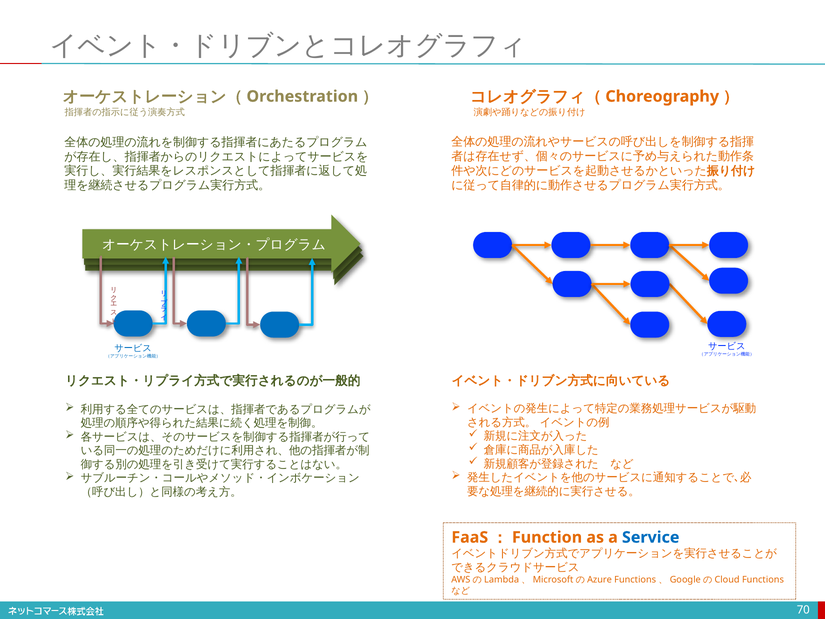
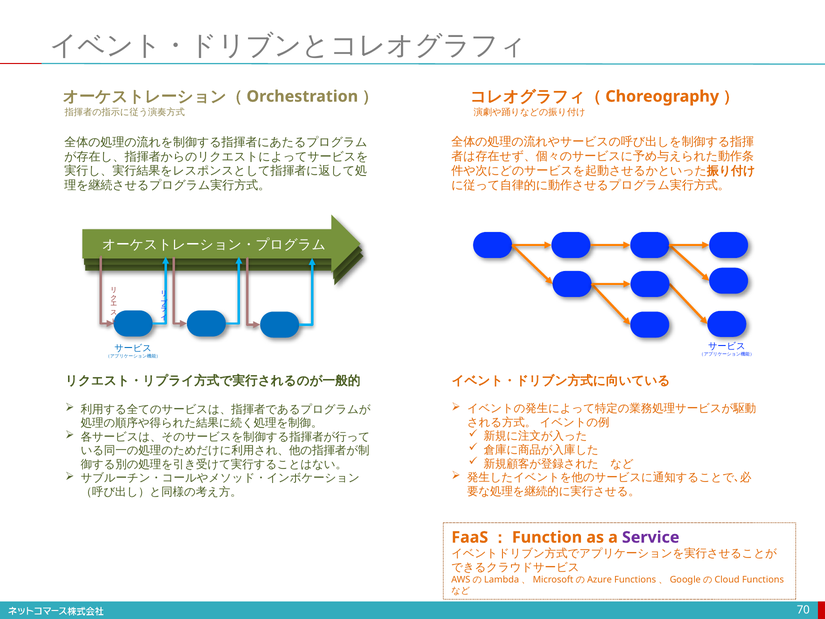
Service colour: blue -> purple (651, 537)
